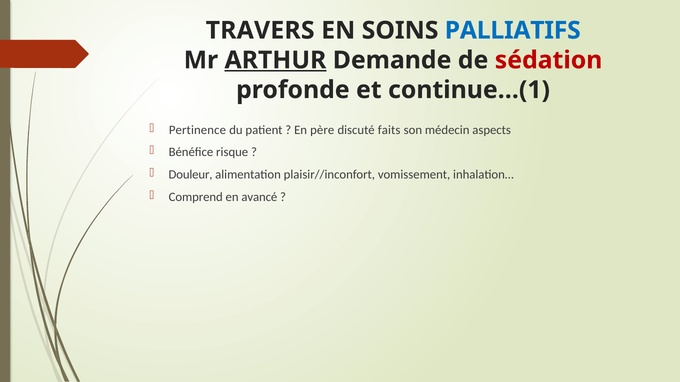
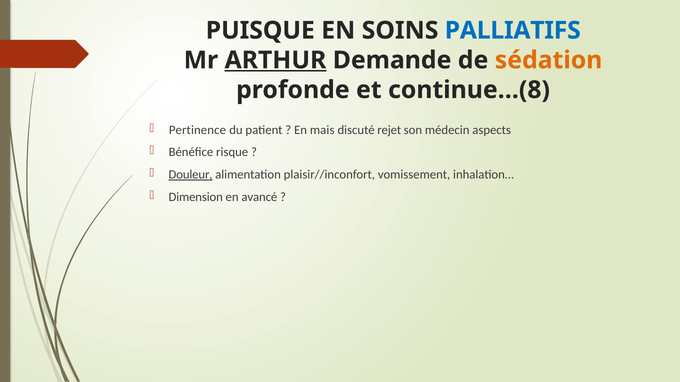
TRAVERS: TRAVERS -> PUISQUE (260, 30)
sédation colour: red -> orange (549, 60)
continue…(1: continue…(1 -> continue…(8 (469, 90)
père: père -> mais (322, 130)
faits: faits -> rejet (389, 130)
Douleur underline: none -> present (191, 175)
Comprend: Comprend -> Dimension (196, 197)
